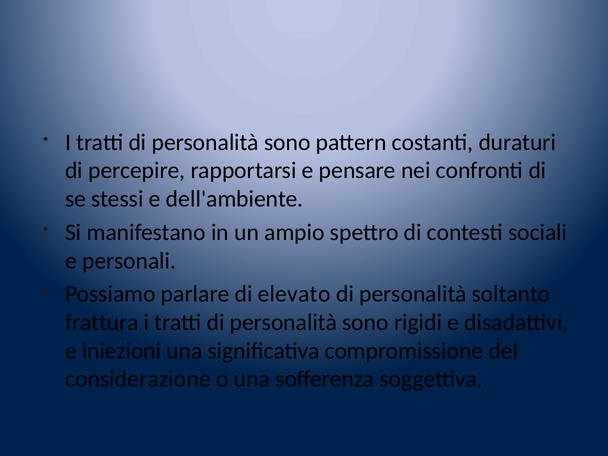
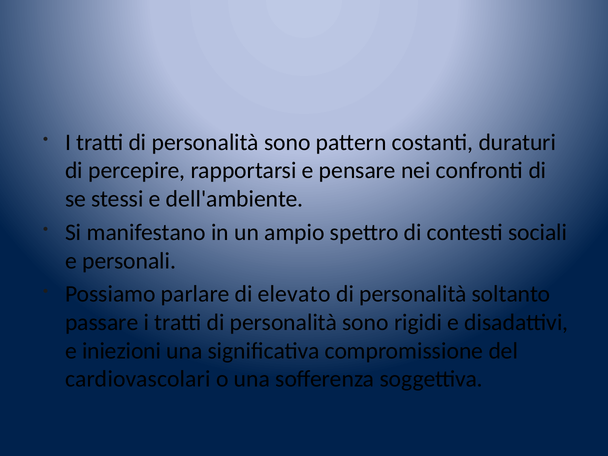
frattura: frattura -> passare (102, 322)
considerazione: considerazione -> cardiovascolari (138, 379)
